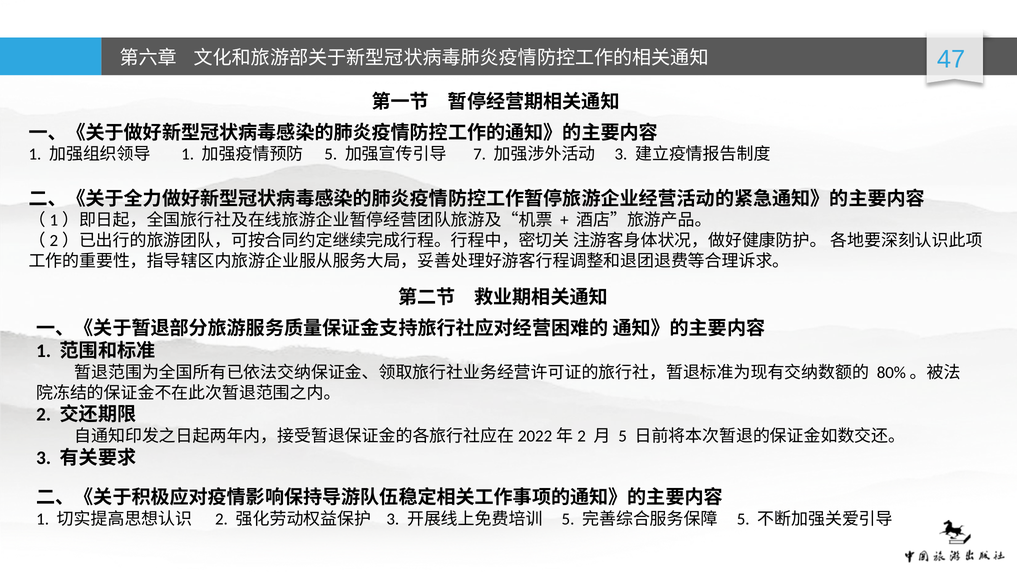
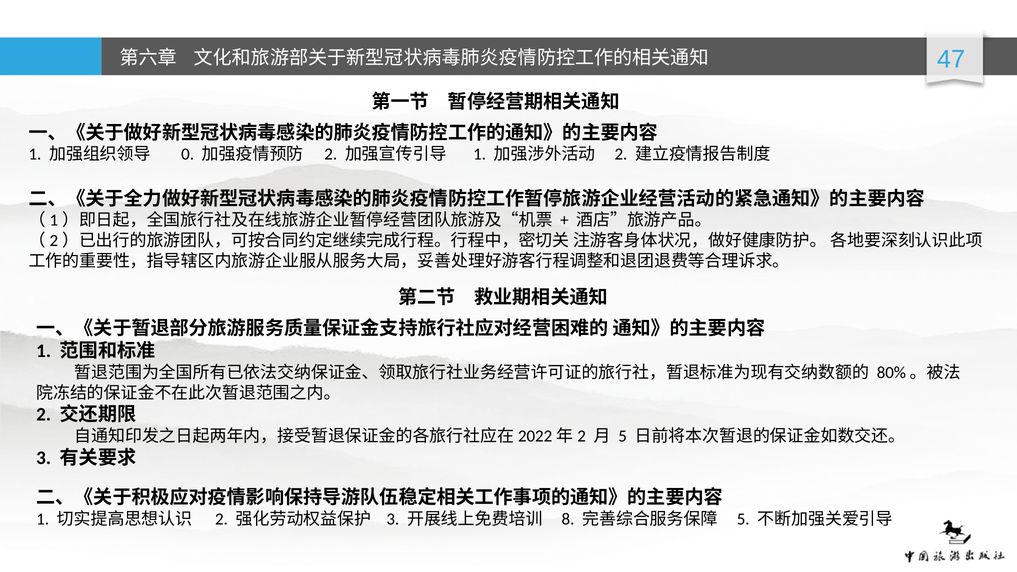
1: 1 -> 0 (188, 154)
5: 5 -> 2 (331, 154)
7: 7 -> 1 (480, 154)
3: 3 -> 2 (621, 154)
5: 5 -> 8 (568, 519)
